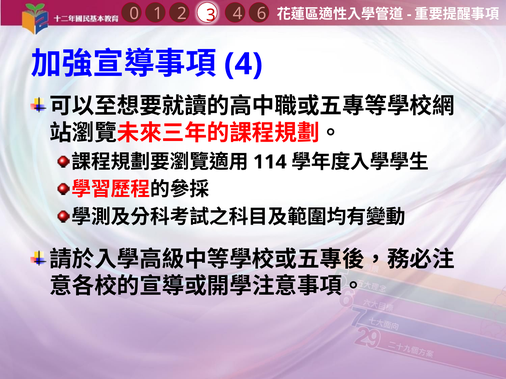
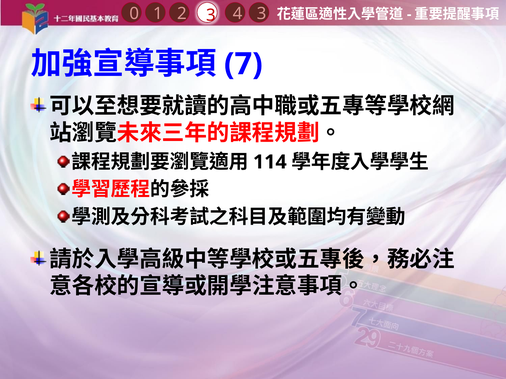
4 6: 6 -> 3 (262, 14)
4: 4 -> 7 (243, 64)
